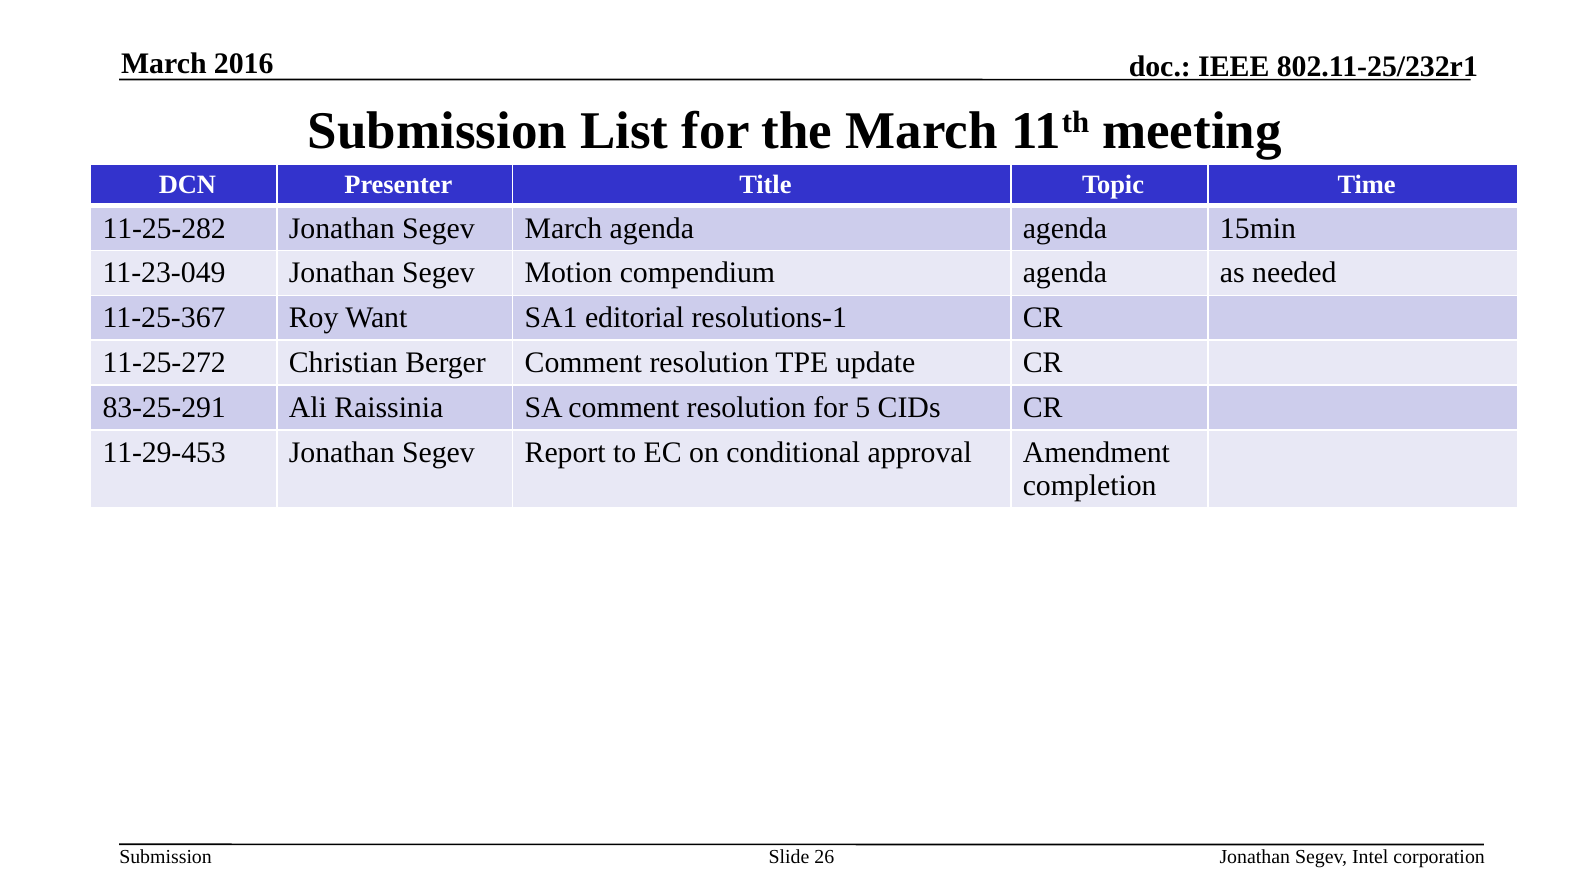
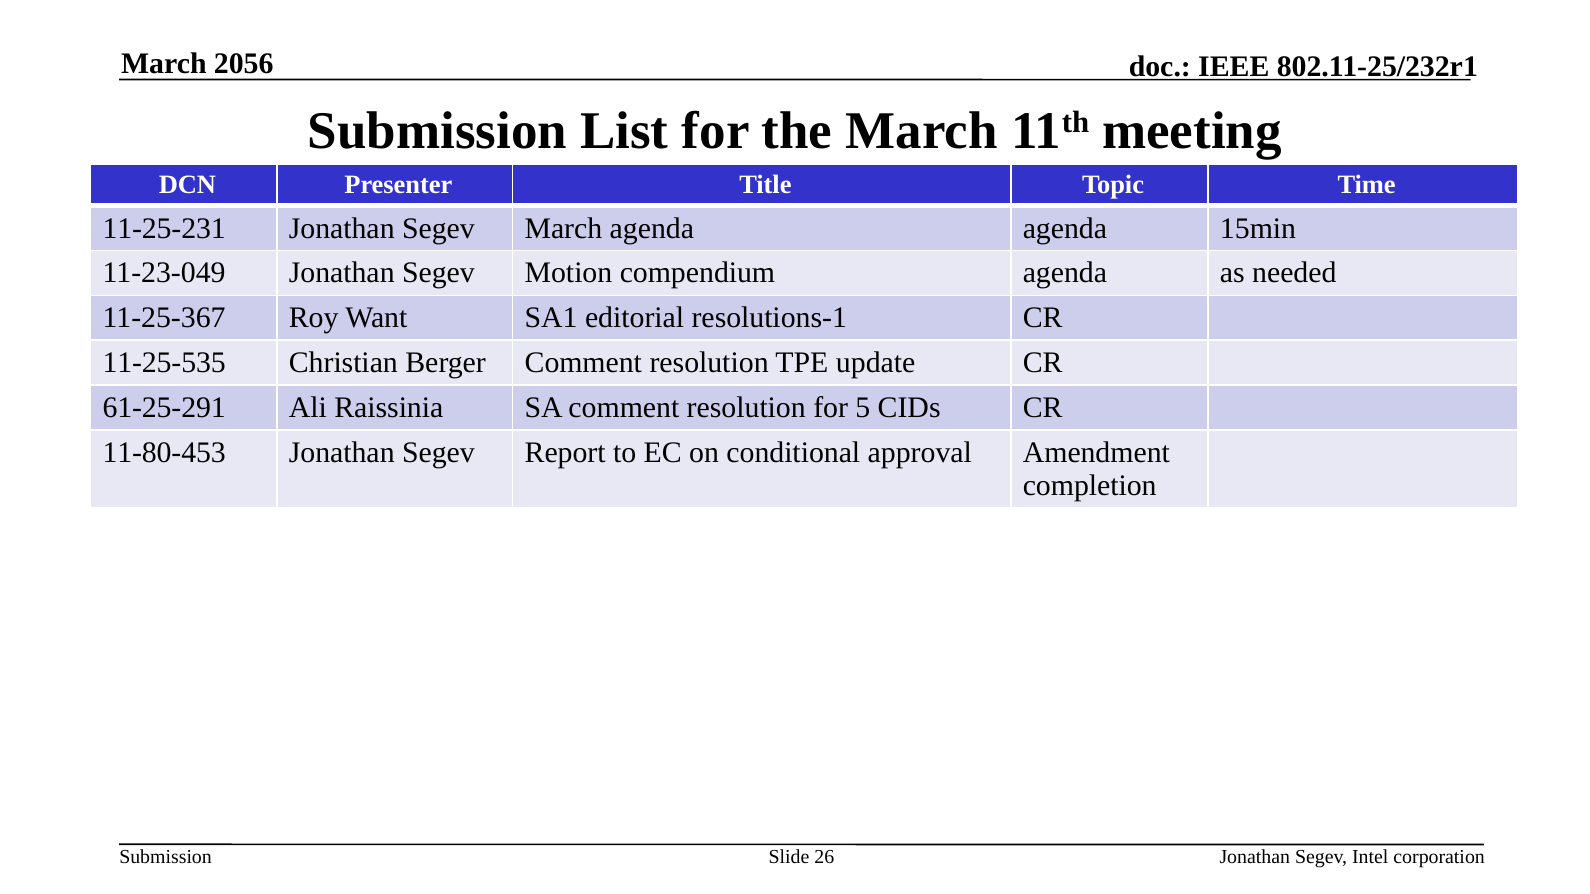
2016: 2016 -> 2056 (244, 63)
11-25-282: 11-25-282 -> 11-25-231 (164, 228)
11-25-272: 11-25-272 -> 11-25-535 (164, 363)
83-25-291: 83-25-291 -> 61-25-291 (164, 408)
11-29-453: 11-29-453 -> 11-80-453 (164, 453)
